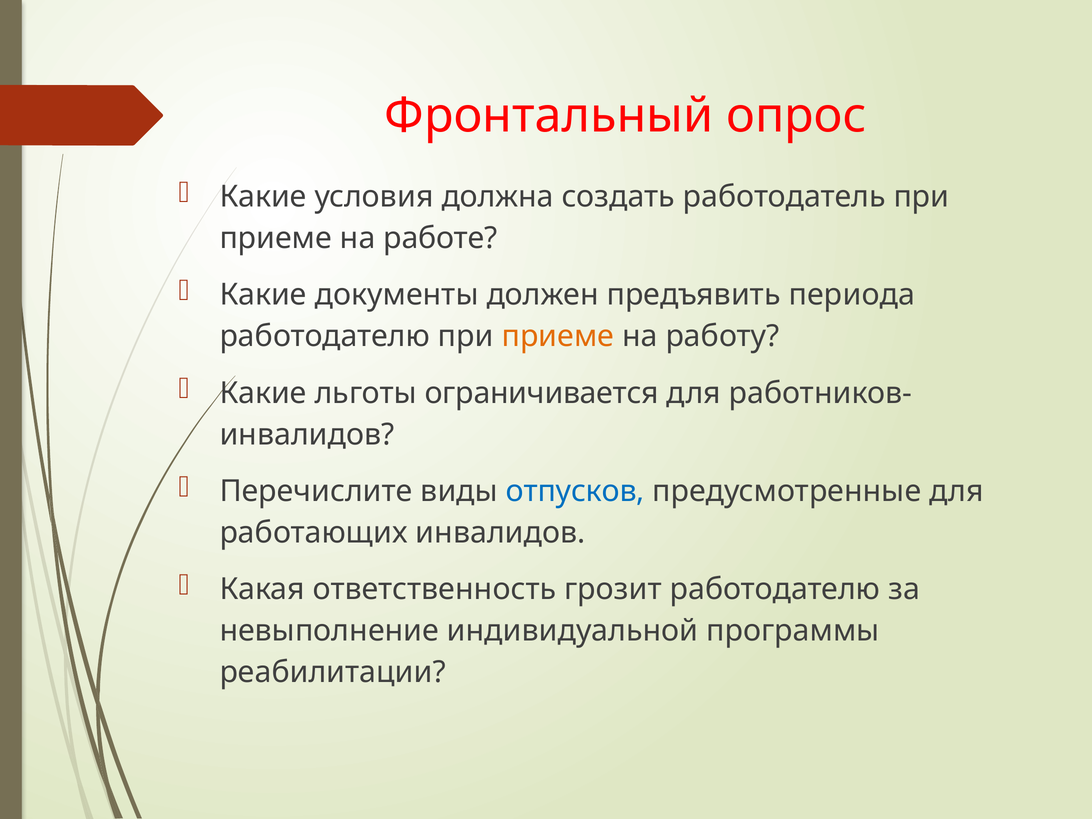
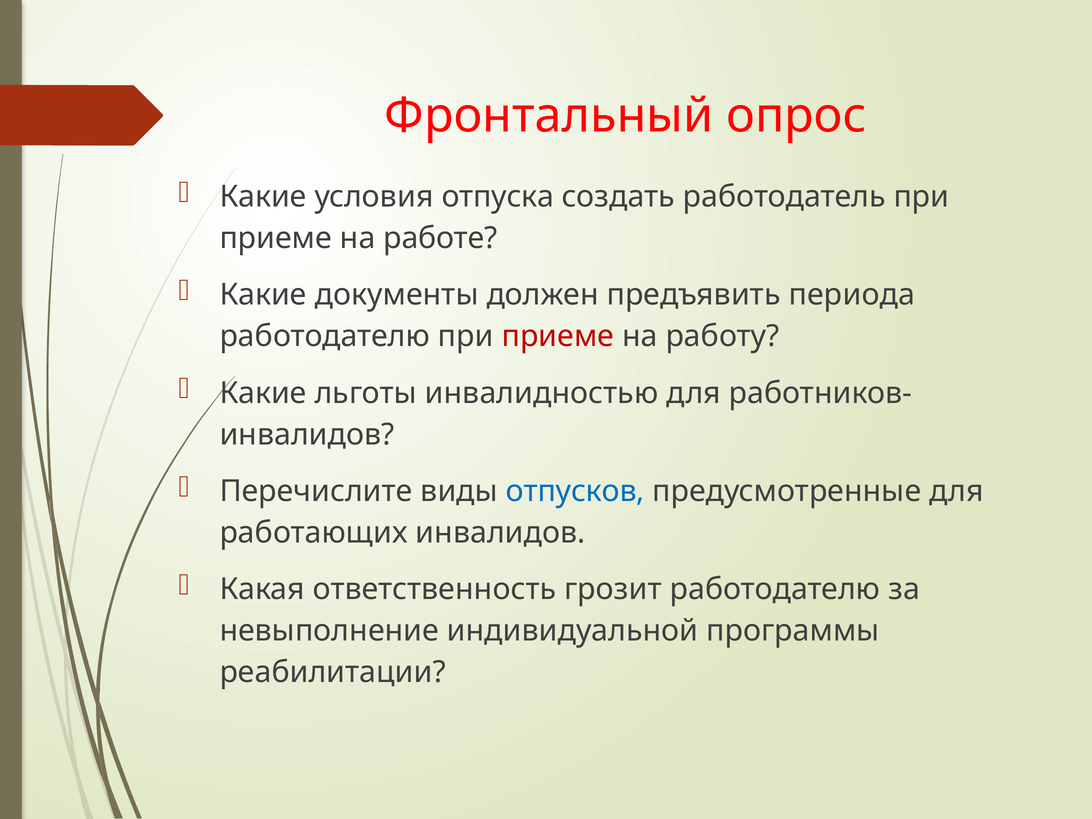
должна: должна -> отпуска (498, 197)
приеме colour: orange -> red (558, 336)
ограничивается: ограничивается -> инвалидностью (542, 393)
